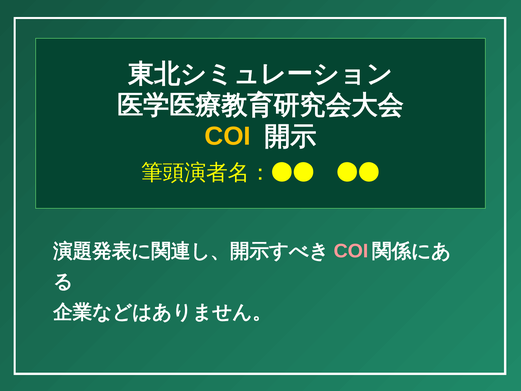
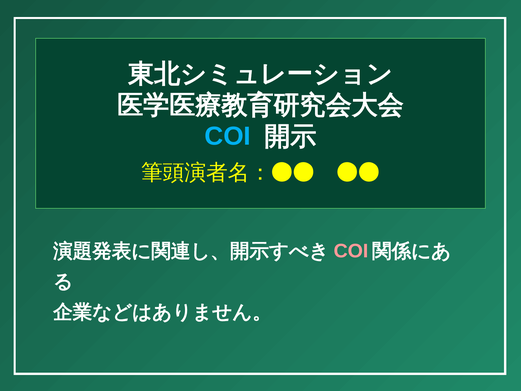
COI colour: yellow -> light blue (228, 136)
